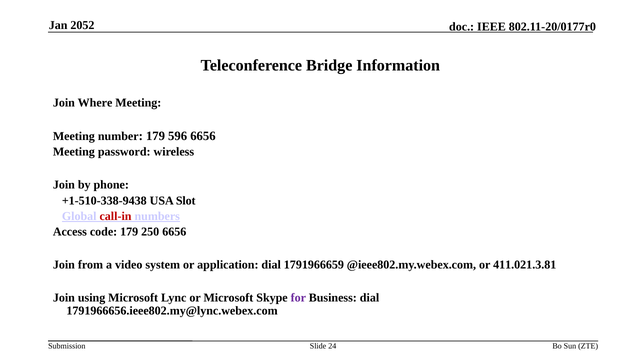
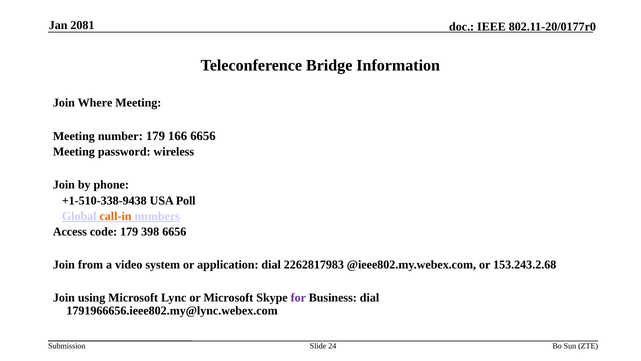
2052: 2052 -> 2081 (82, 25)
596: 596 -> 166 (178, 136)
Slot: Slot -> Poll (186, 200)
call-in colour: red -> orange (116, 216)
250: 250 -> 398 (150, 232)
1791966659: 1791966659 -> 2262817983 (314, 264)
411.021.3.81: 411.021.3.81 -> 153.243.2.68 (525, 264)
